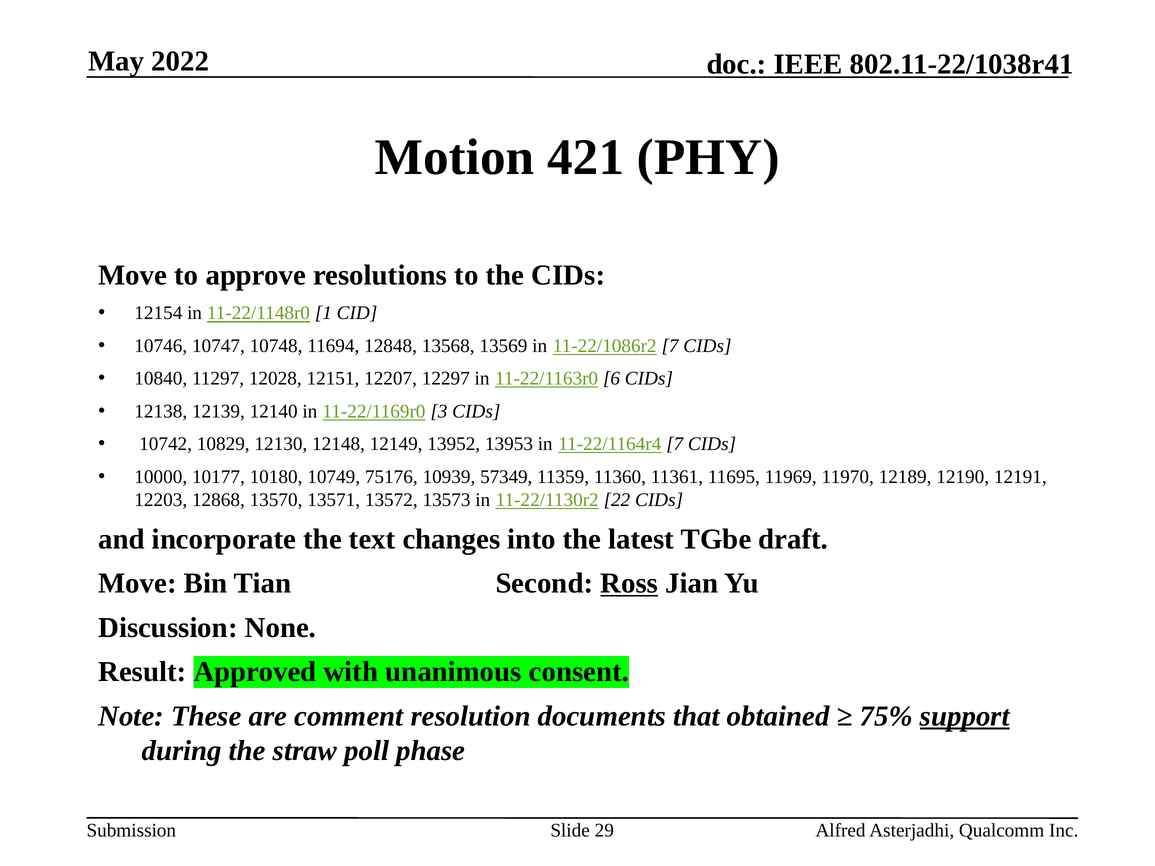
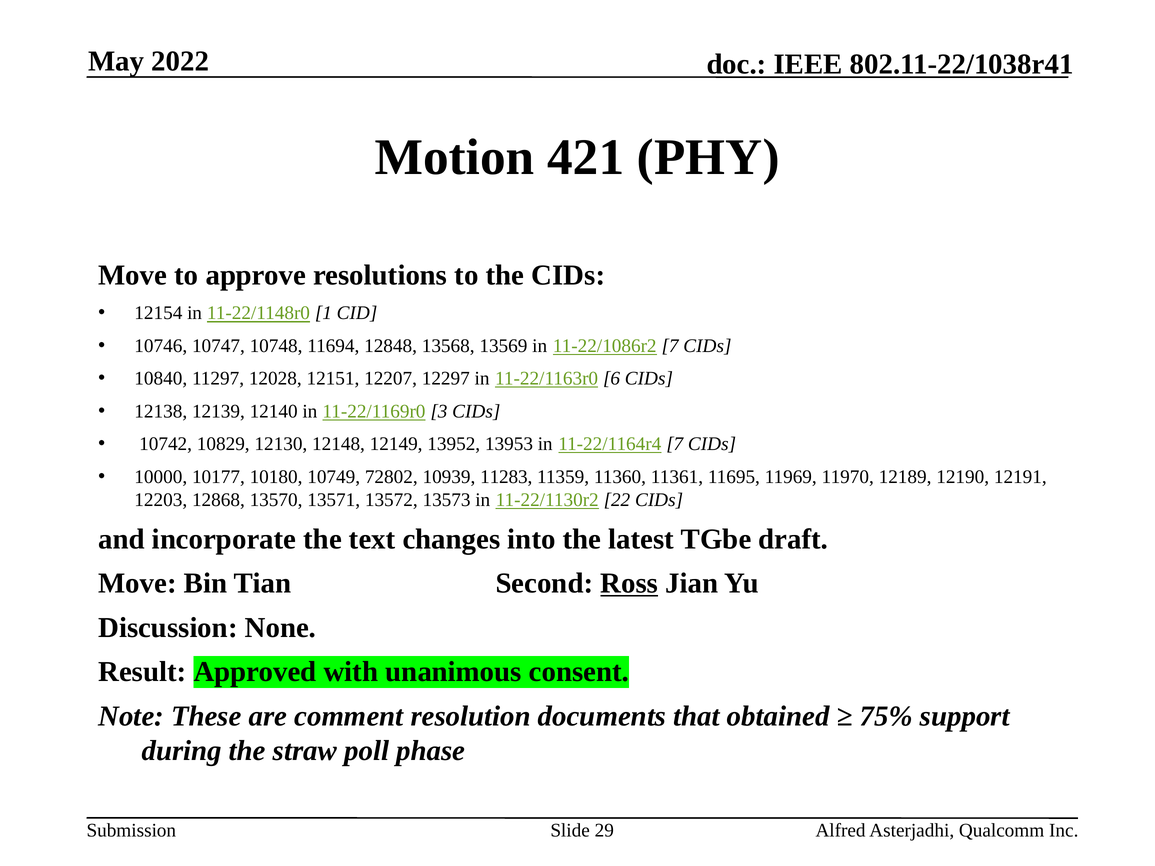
75176: 75176 -> 72802 (391, 477)
57349: 57349 -> 11283 (506, 477)
support underline: present -> none (965, 716)
